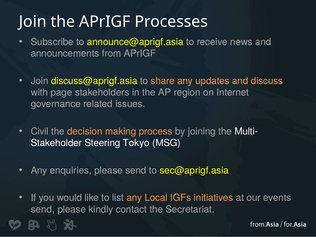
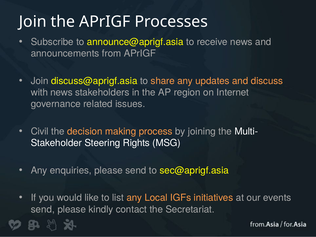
with page: page -> news (62, 92)
Tokyo: Tokyo -> Rights (136, 143)
